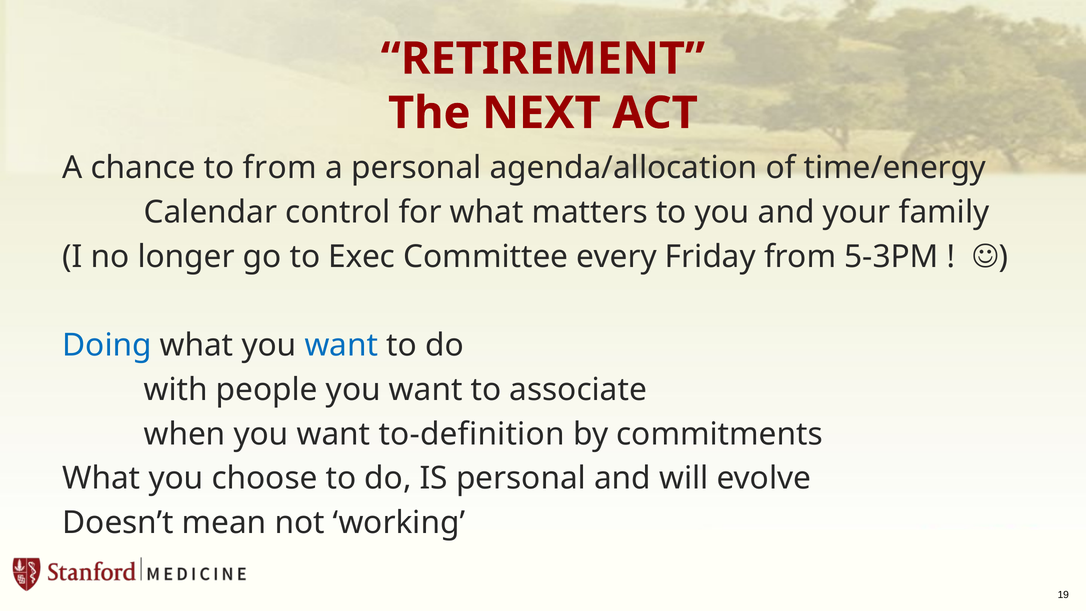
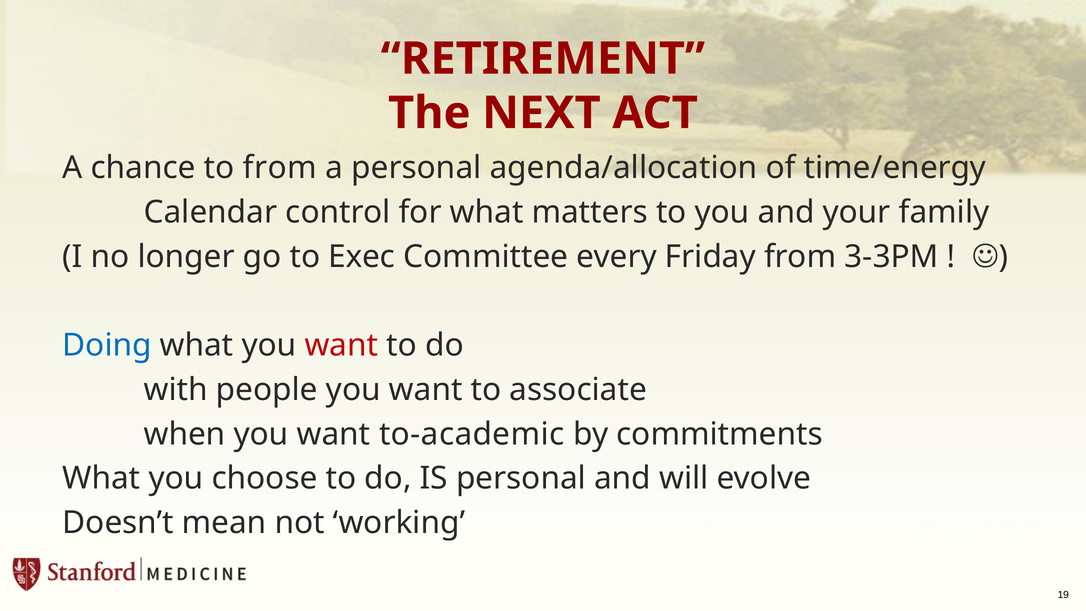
5-3PM: 5-3PM -> 3-3PM (891, 257)
want colour: blue -> red (341, 345)
to-definition: to-definition -> to-academic (472, 434)
